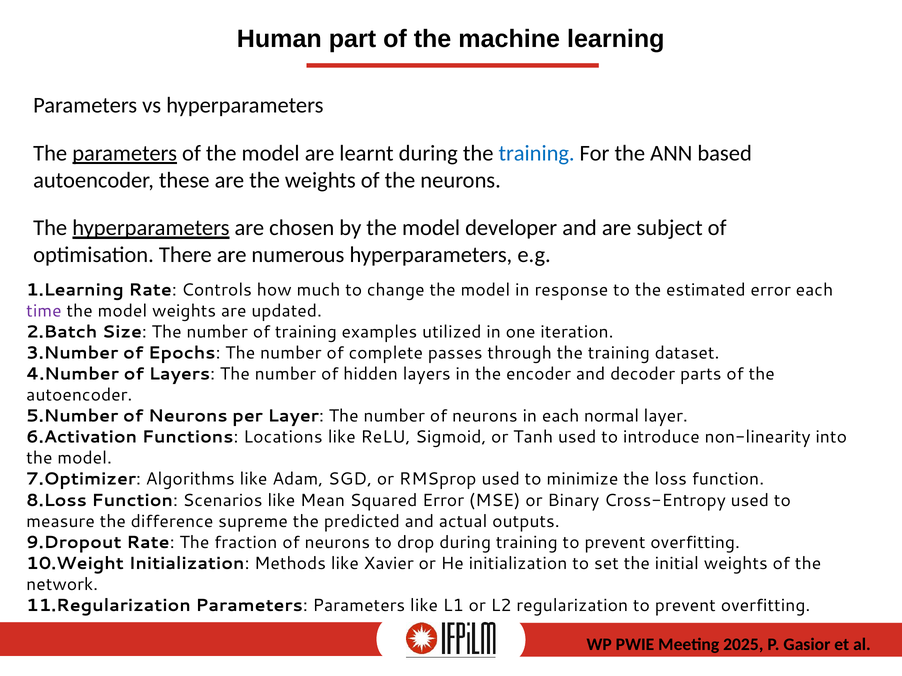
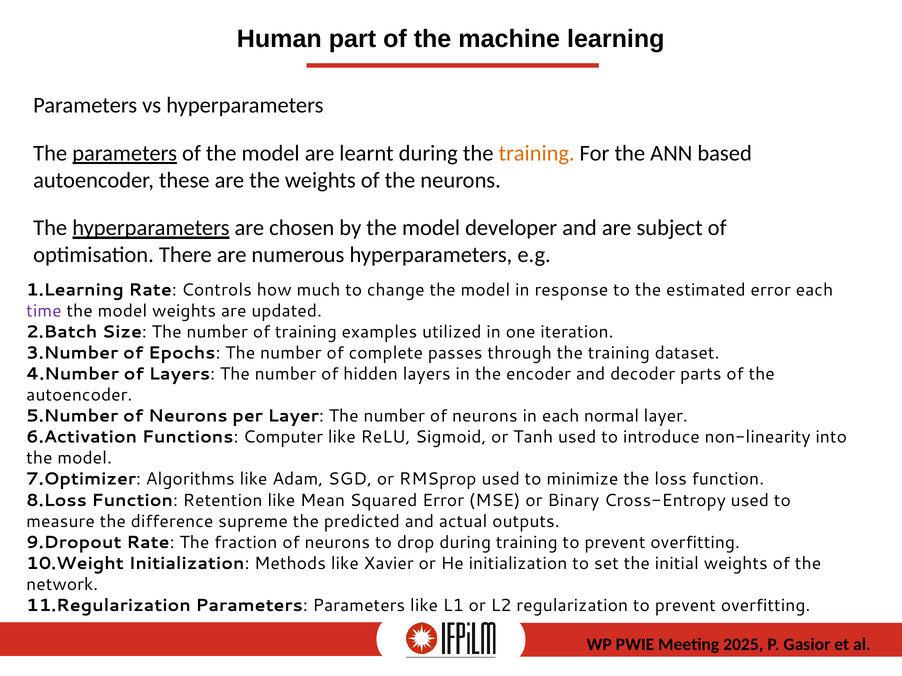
training colour: blue -> orange (537, 153)
Locations: Locations -> Computer (283, 437)
Scenarios: Scenarios -> Retention (223, 501)
